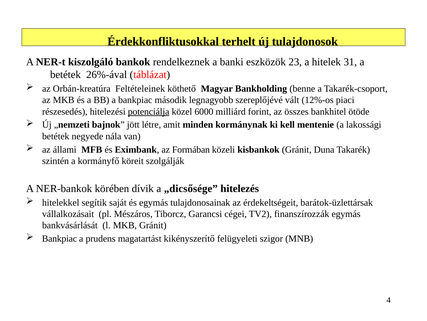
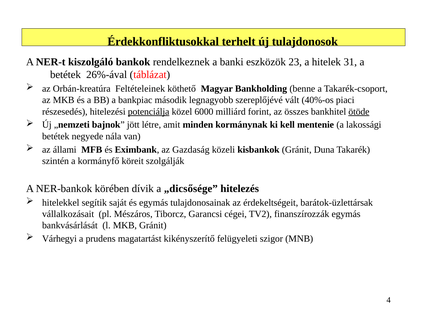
12%-os: 12%-os -> 40%-os (318, 100)
ötöde underline: none -> present (359, 111)
Formában: Formában -> Gazdaság (191, 149)
Bankpiac: Bankpiac -> Várhegyi (59, 238)
